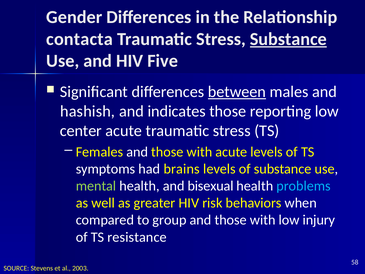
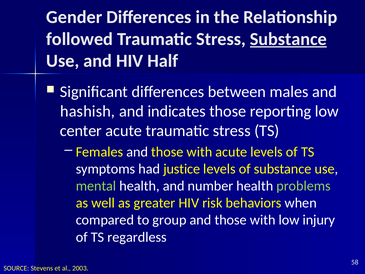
contacta: contacta -> followed (80, 39)
Five: Five -> Half (163, 61)
between underline: present -> none (237, 92)
brains: brains -> justice (182, 169)
bisexual: bisexual -> number (210, 186)
problems colour: light blue -> light green (304, 186)
resistance: resistance -> regardless (137, 237)
